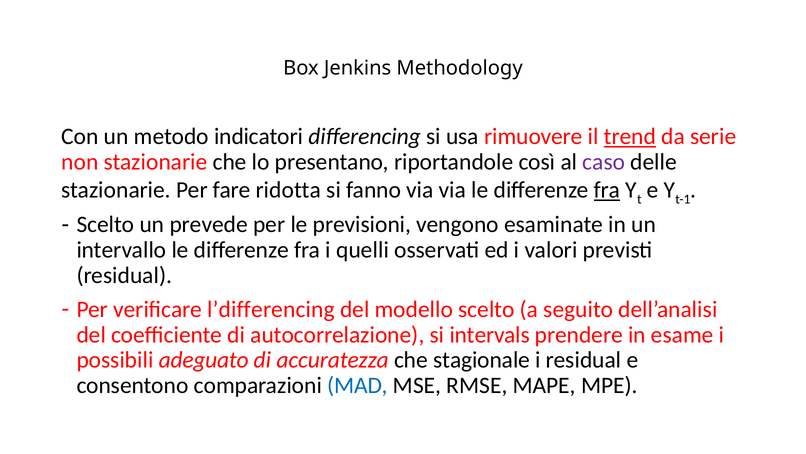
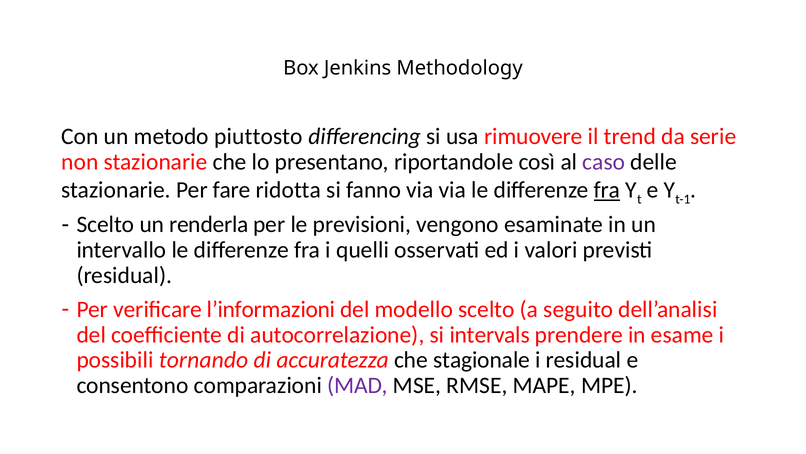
indicatori: indicatori -> piuttosto (258, 136)
trend underline: present -> none (630, 136)
prevede: prevede -> renderla (209, 224)
l’differencing: l’differencing -> l’informazioni (271, 309)
adeguato: adeguato -> tornando (203, 360)
MAD colour: blue -> purple (358, 385)
